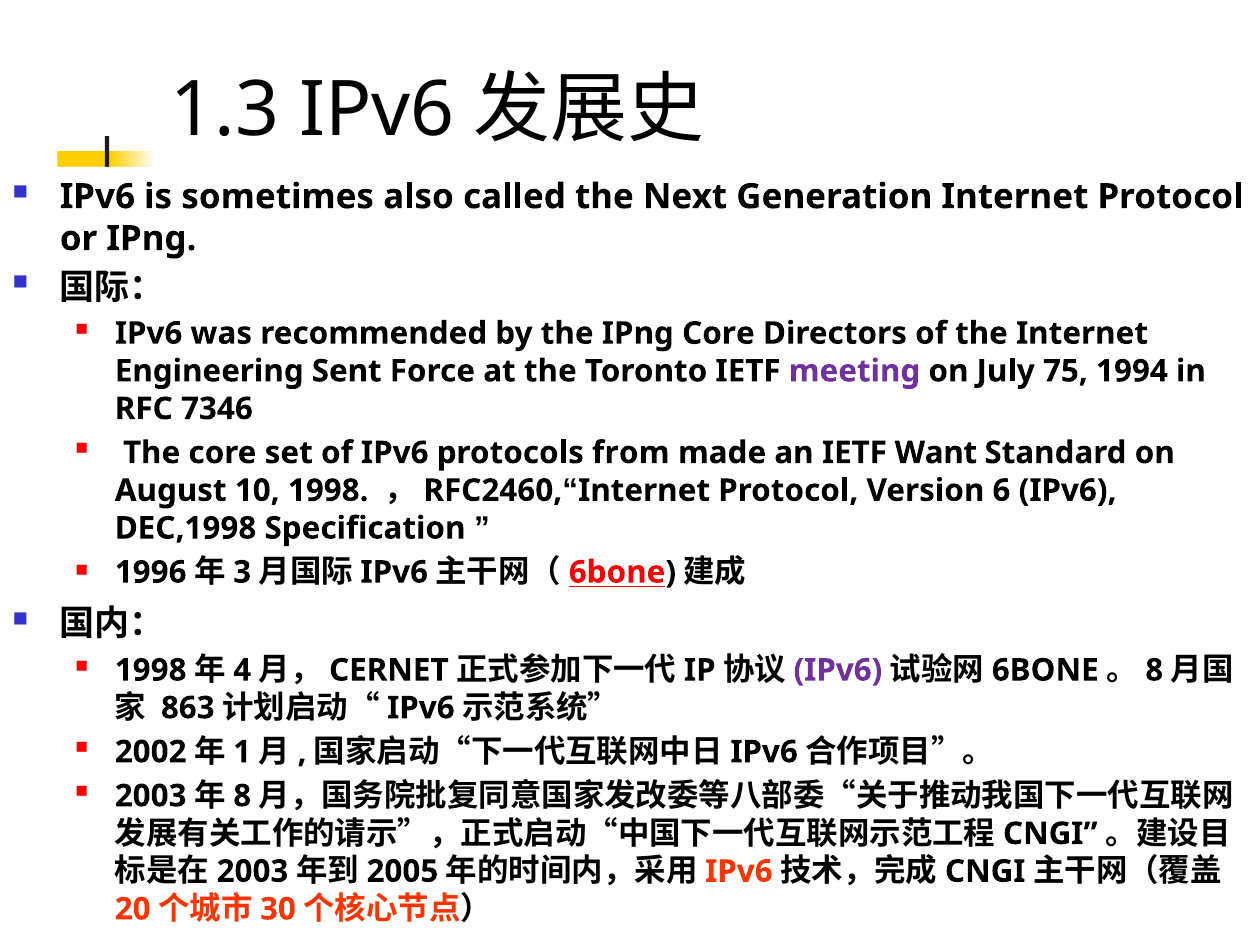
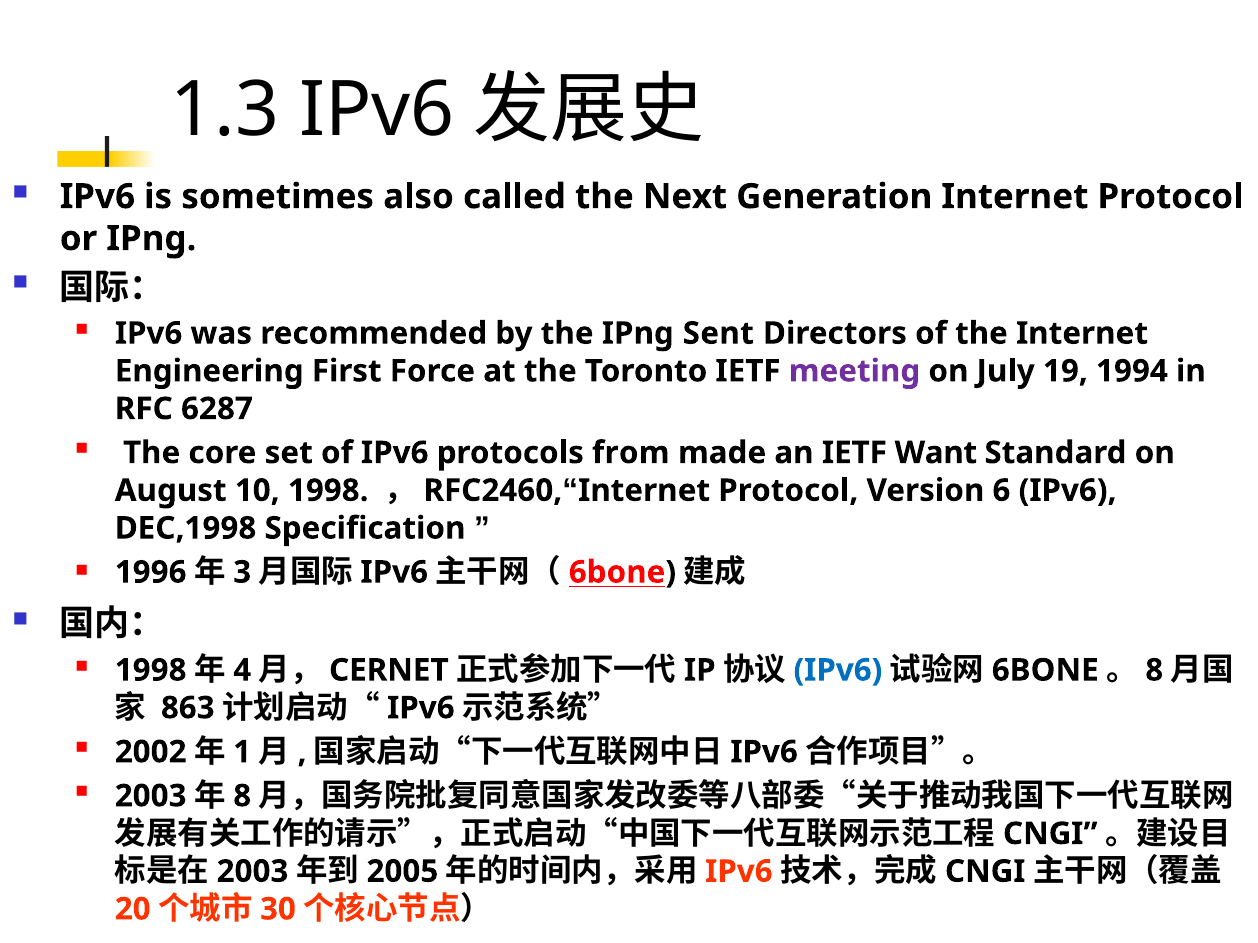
IPng Core: Core -> Sent (718, 334)
Sent: Sent -> First (347, 371)
75: 75 -> 19 (1065, 371)
7346: 7346 -> 6287 (217, 409)
IPv6 colour: purple -> blue (838, 671)
